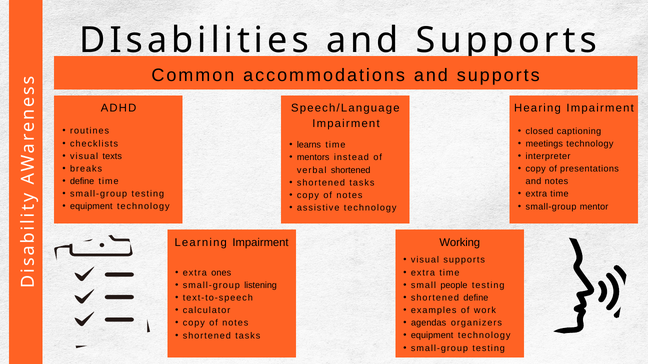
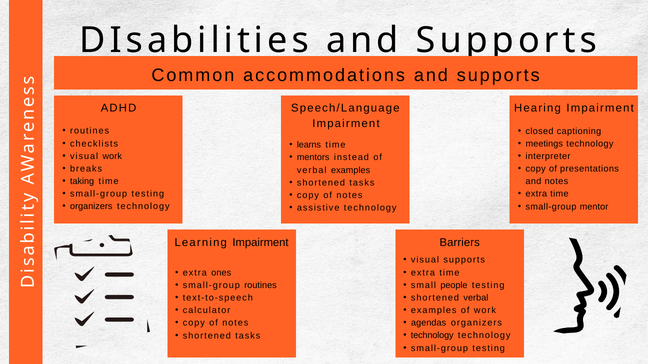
visual texts: texts -> work (112, 156)
verbal shortened: shortened -> examples (351, 170)
define: define -> taking (82, 182)
equipment: equipment -> organizers (91, 207)
Working: Working -> Barriers (460, 243)
small-group listening: listening -> routines (261, 286)
shortened define: define -> verbal (476, 298)
equipment: equipment -> technology (432, 336)
